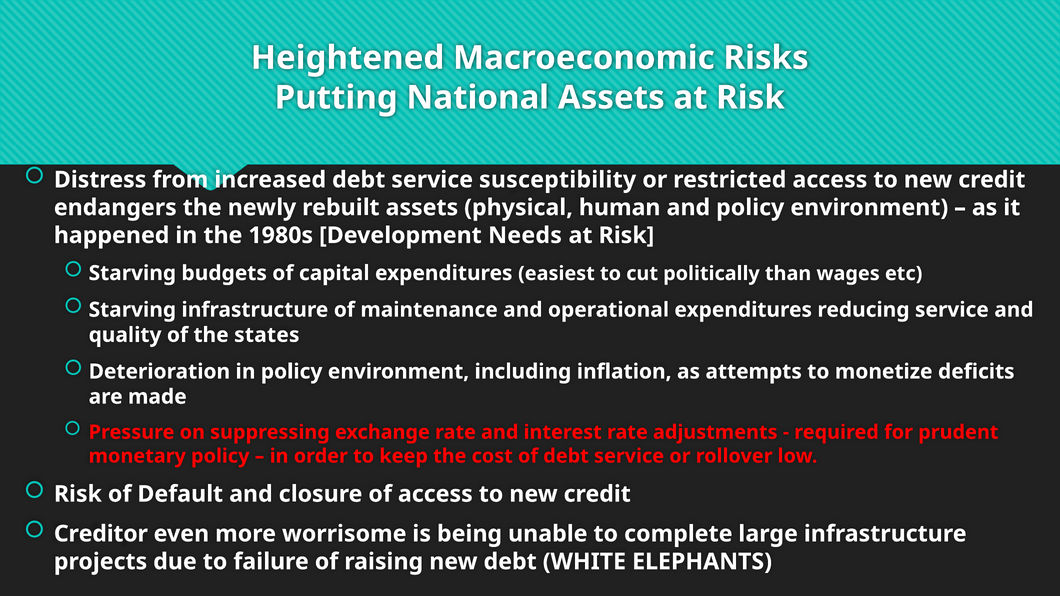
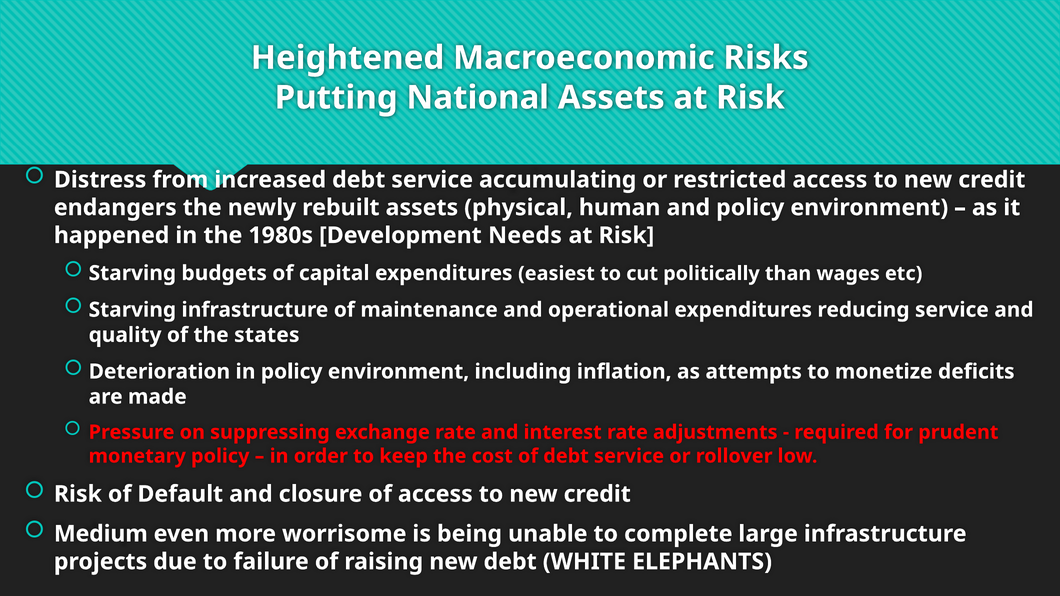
susceptibility: susceptibility -> accumulating (558, 180)
Creditor: Creditor -> Medium (101, 534)
